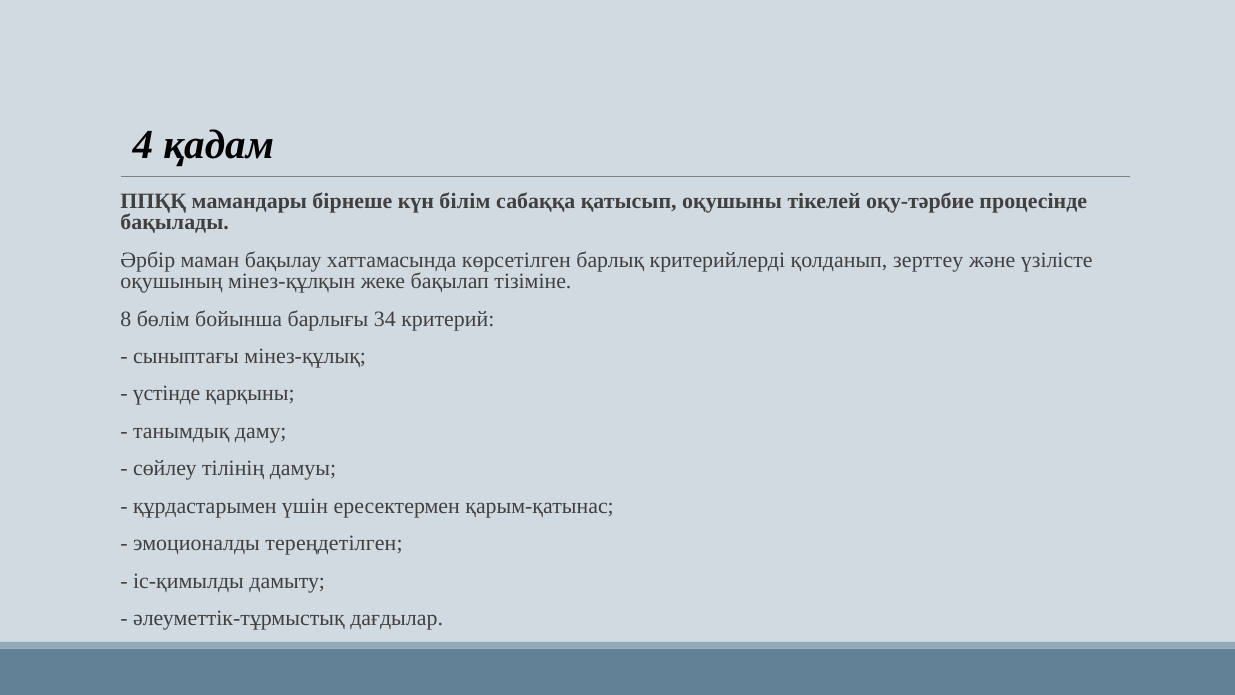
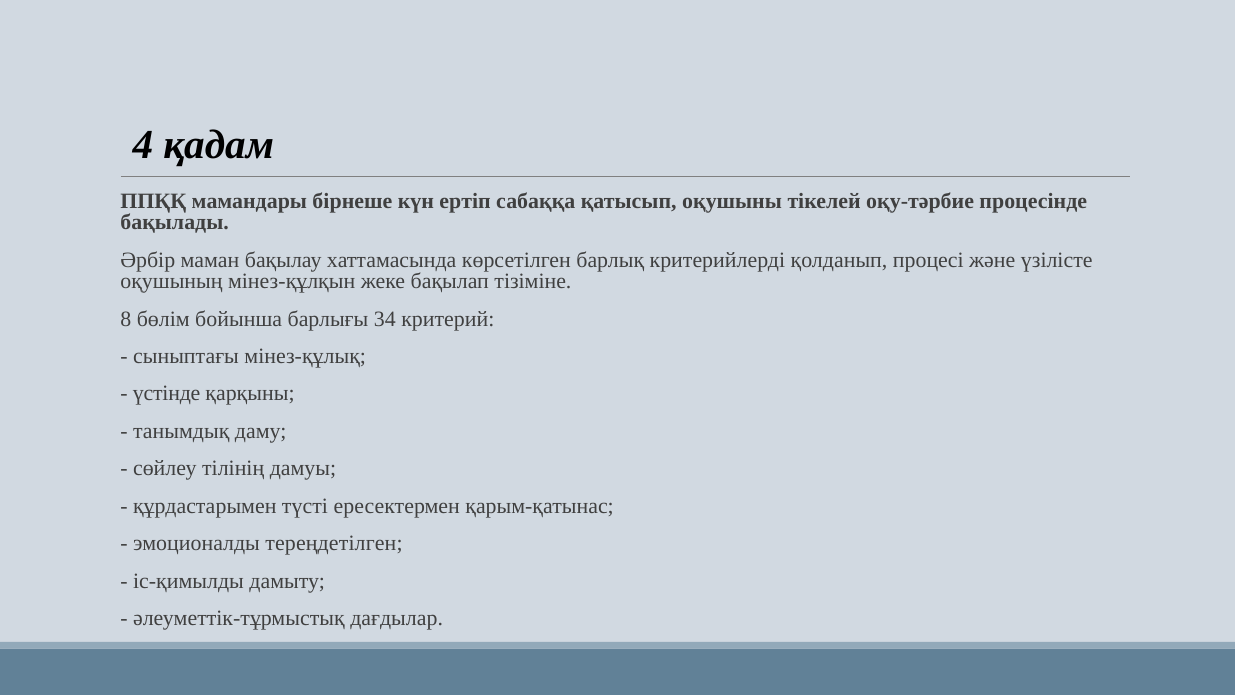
білім: білім -> ертіп (465, 201)
зерттеу: зерттеу -> процесі (928, 260)
үшін: үшін -> түсті (305, 506)
